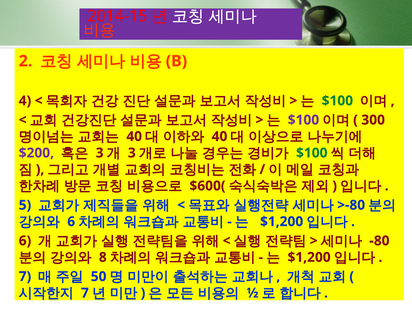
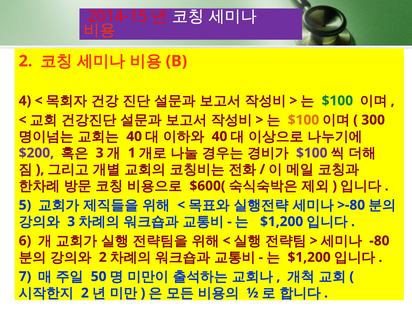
$100 colour: purple -> orange (303, 120)
3: 3 -> 1 (132, 153)
$100 colour: green -> purple (312, 153)
6: 6 -> 3 (71, 222)
8: 8 -> 2 (103, 257)
7: 7 -> 2 (85, 293)
